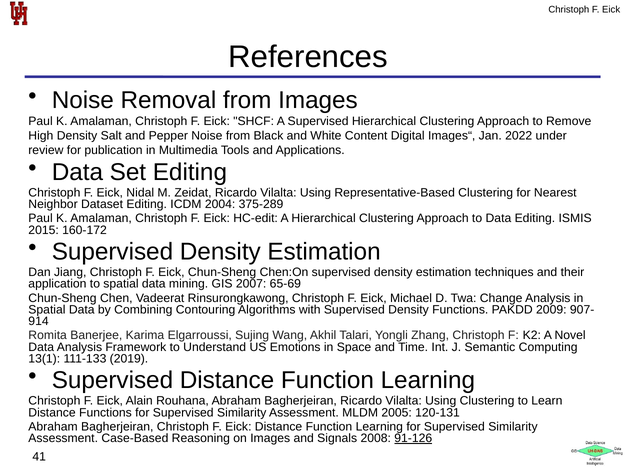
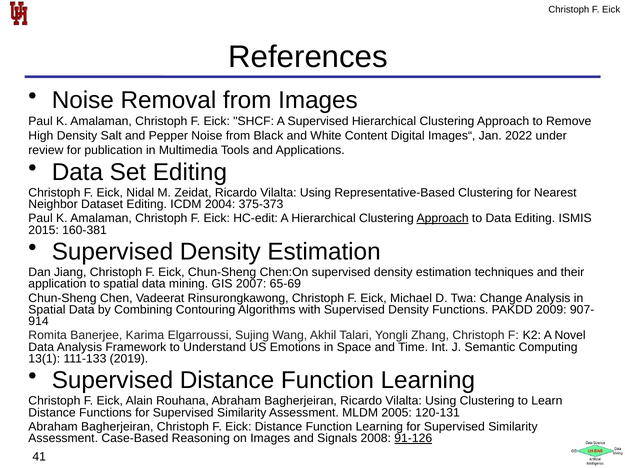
375-289: 375-289 -> 375-373 (261, 205)
Approach underline: none -> present (443, 219)
160-172: 160-172 -> 160-381 (84, 230)
